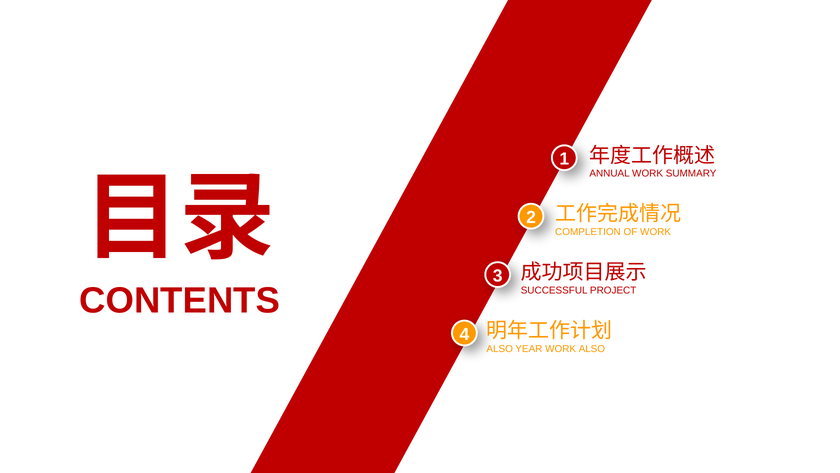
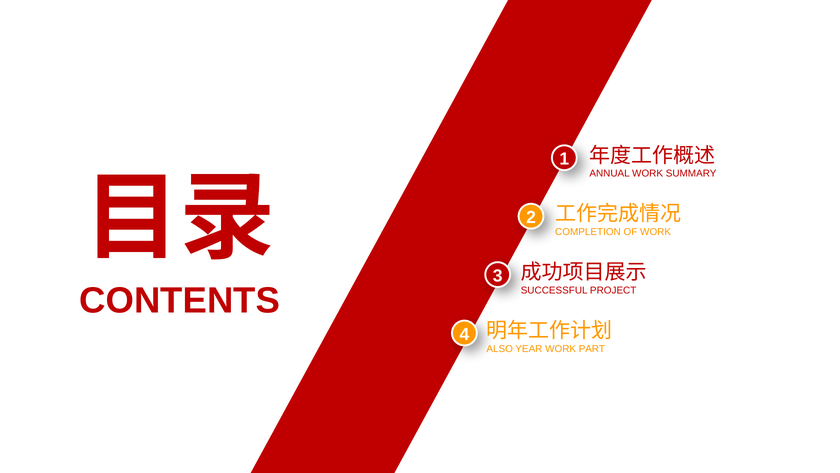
WORK ALSO: ALSO -> PART (592, 348)
